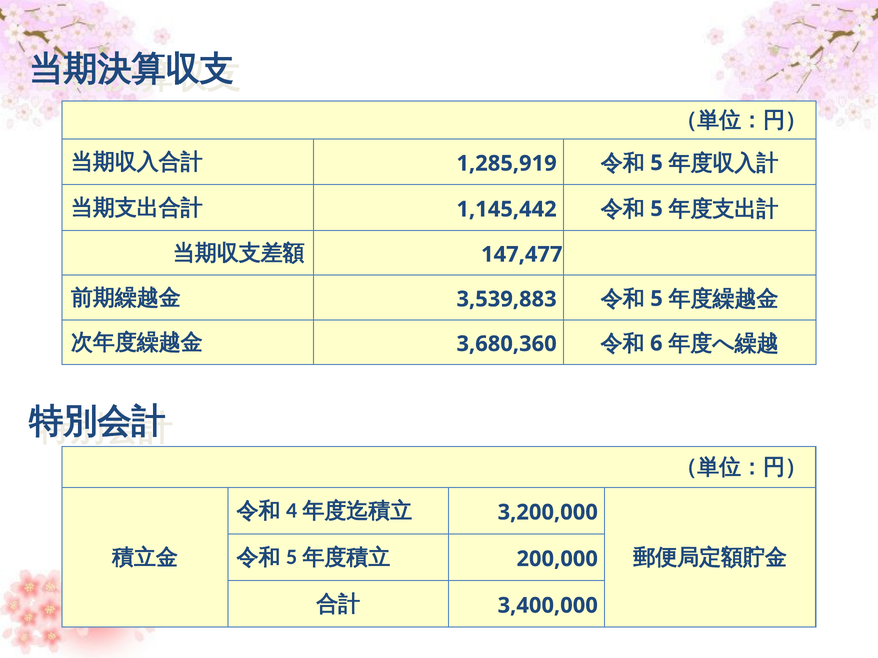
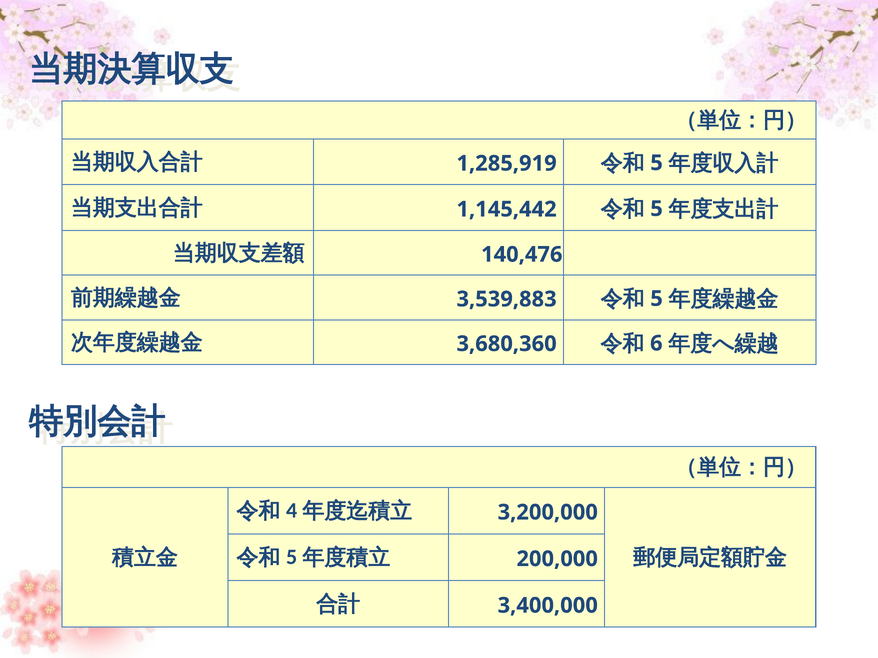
147,477: 147,477 -> 140,476 (522, 255)
